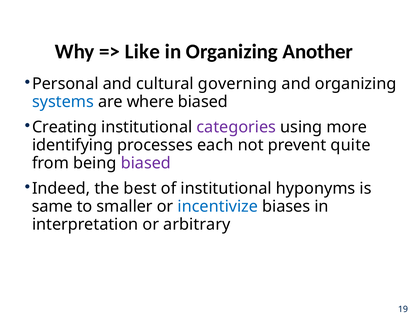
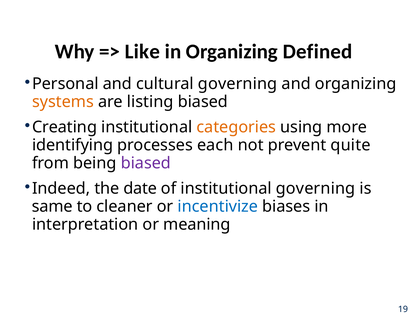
Another: Another -> Defined (318, 52)
systems colour: blue -> orange (63, 102)
where: where -> listing (150, 102)
categories colour: purple -> orange (236, 127)
best: best -> date (140, 188)
institutional hyponyms: hyponyms -> governing (316, 188)
smaller: smaller -> cleaner (125, 206)
arbitrary: arbitrary -> meaning (197, 224)
